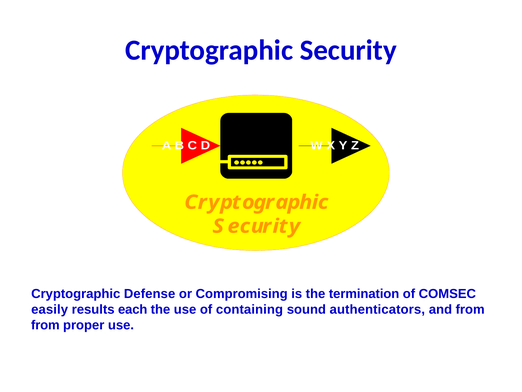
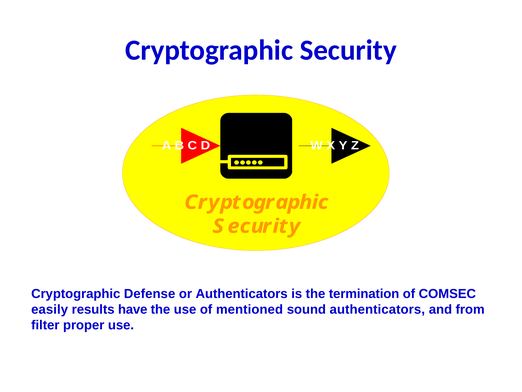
or Compromising: Compromising -> Authenticators (242, 294)
each: each -> have (133, 309)
containing: containing -> mentioned (249, 309)
from: from -> filter (45, 325)
